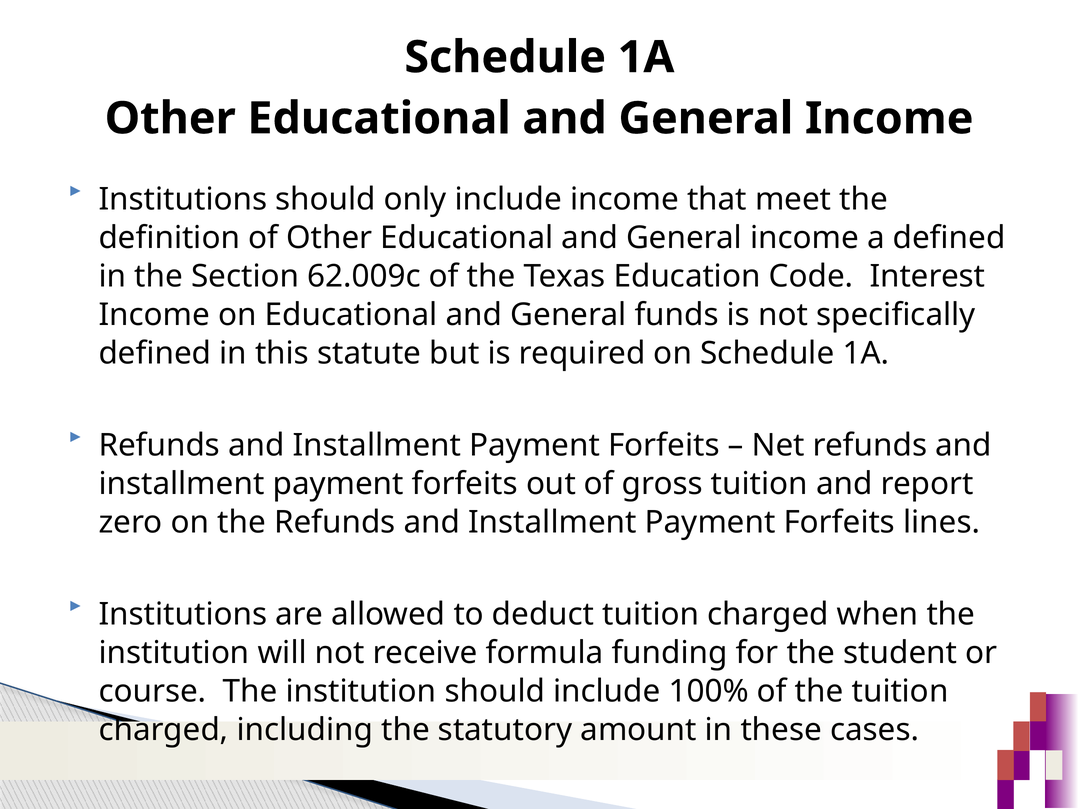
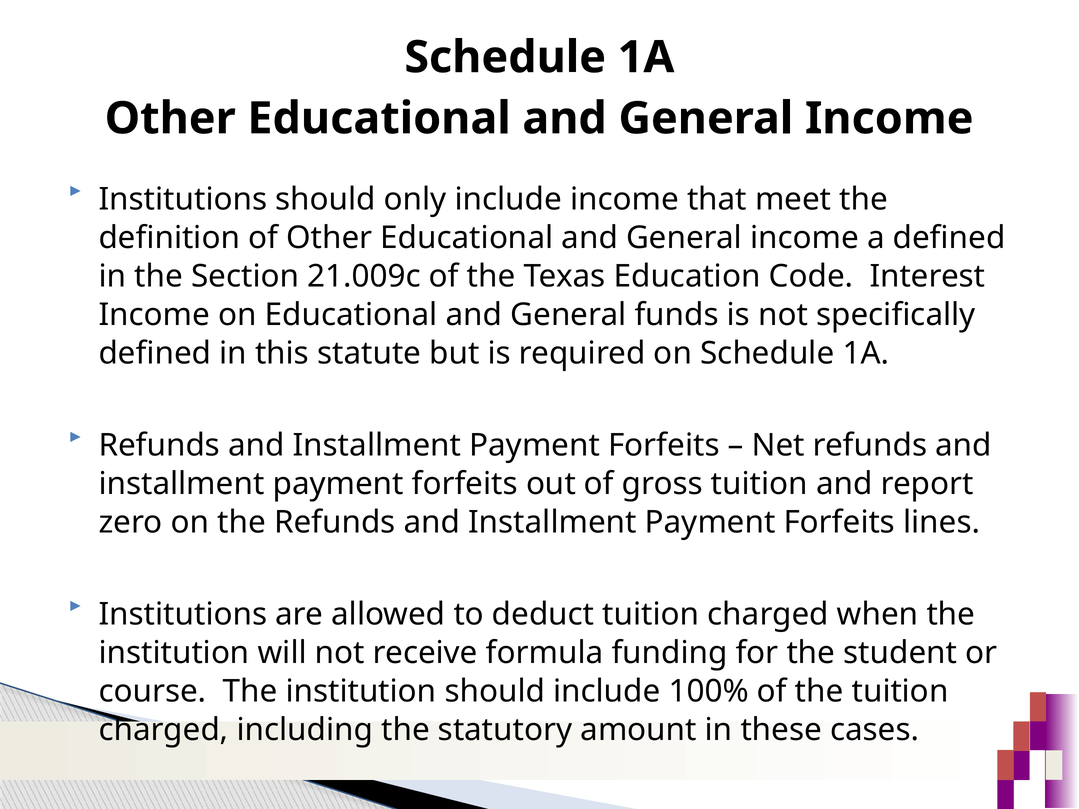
62.009c: 62.009c -> 21.009c (364, 276)
